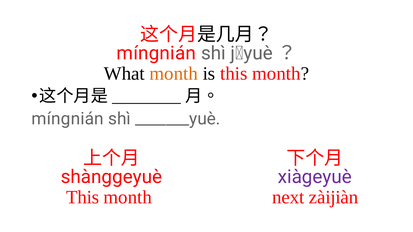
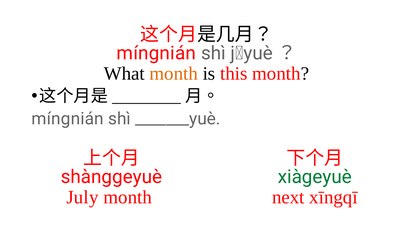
xiàgeyuè colour: purple -> green (315, 177)
This: This -> July (82, 197)
zàijiàn: zàijiàn -> xīngqī (333, 197)
